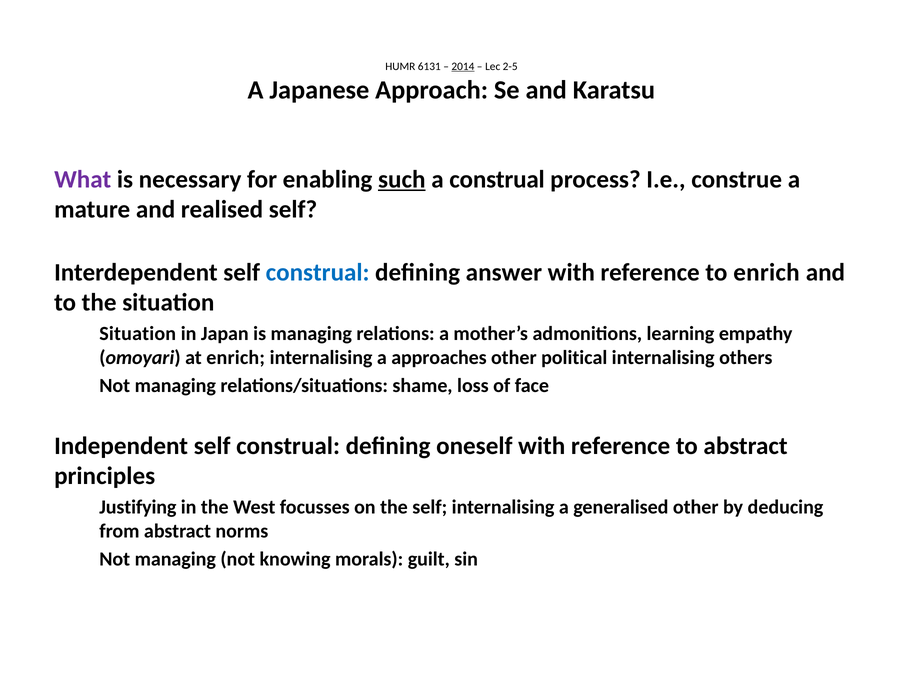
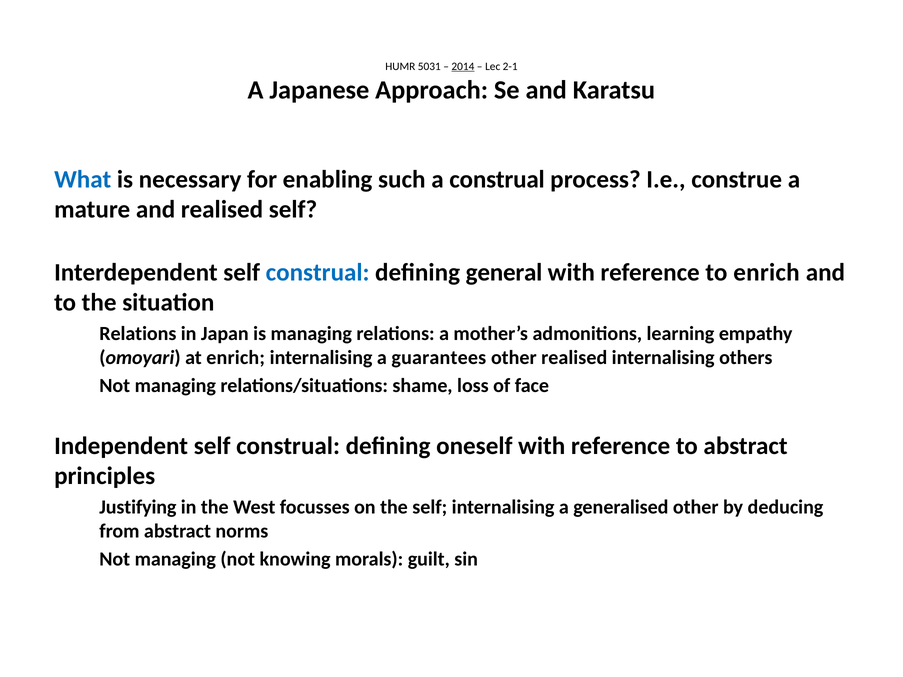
6131: 6131 -> 5031 (429, 66)
2-5: 2-5 -> 2-1 (510, 66)
What colour: purple -> blue (83, 179)
such underline: present -> none (402, 179)
answer: answer -> general (504, 273)
Situation: Situation -> Relations (138, 334)
approaches: approaches -> guarantees (439, 358)
other political: political -> realised (574, 358)
